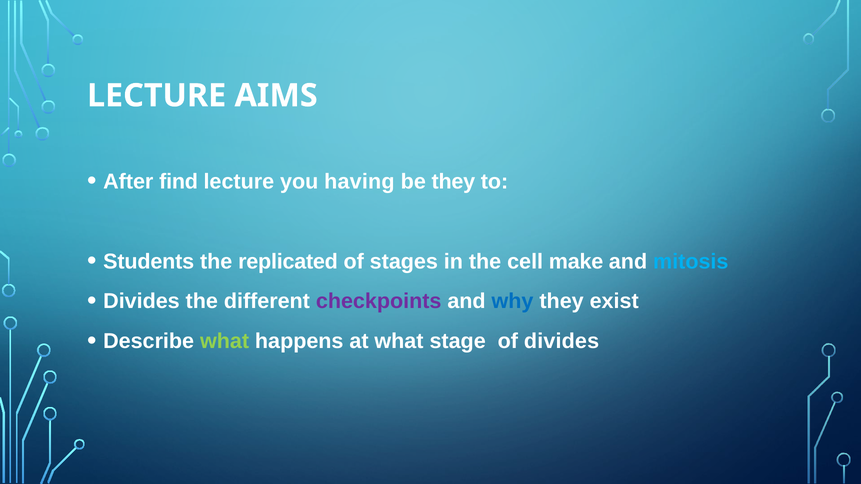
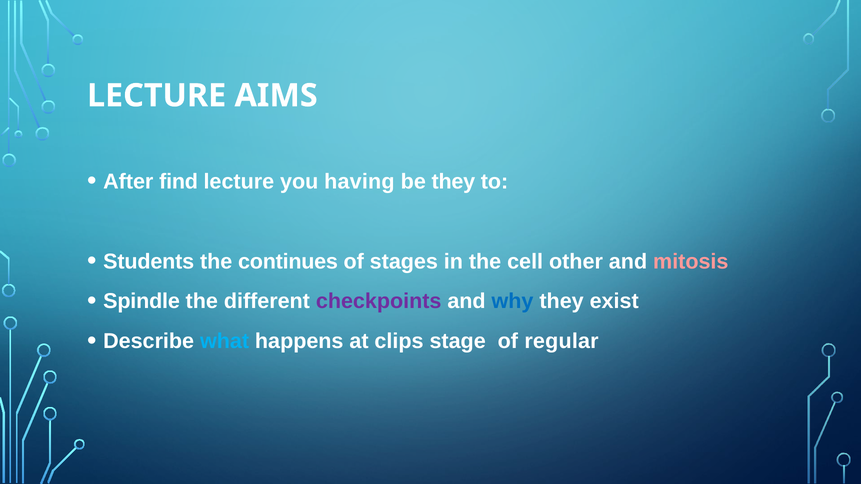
replicated: replicated -> continues (288, 262)
make: make -> other (576, 262)
mitosis colour: light blue -> pink (691, 262)
Divides: Divides -> Spindle (142, 302)
what colour: light green -> light blue (225, 342)
at what: what -> clips (399, 342)
of divides: divides -> regular (562, 342)
